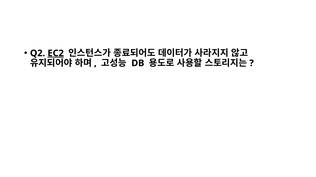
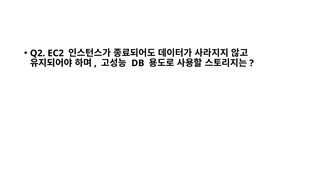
EC2 underline: present -> none (56, 53)
